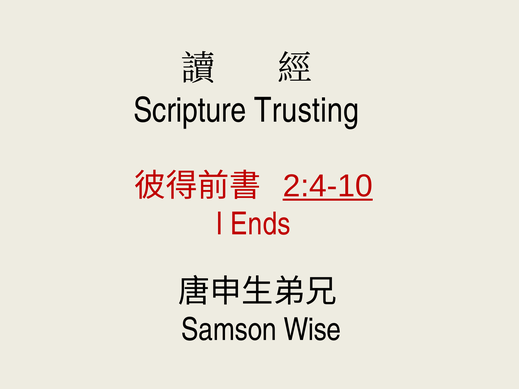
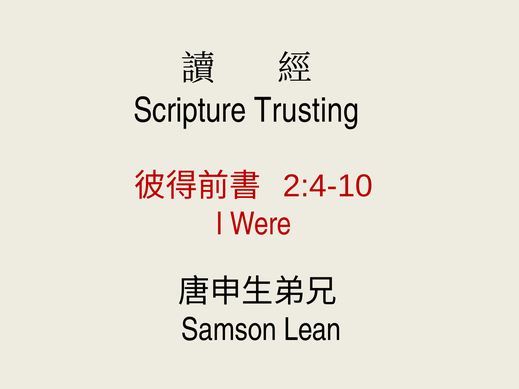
2:4-10 underline: present -> none (328, 186)
Ends: Ends -> Were (261, 224)
Wise: Wise -> Lean (312, 330)
